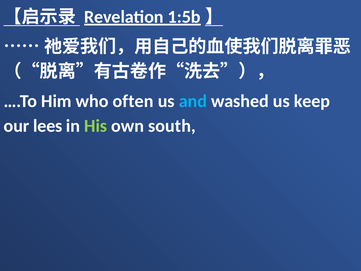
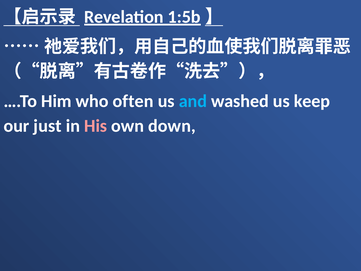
lees: lees -> just (48, 126)
His colour: light green -> pink (96, 126)
south: south -> down (172, 126)
